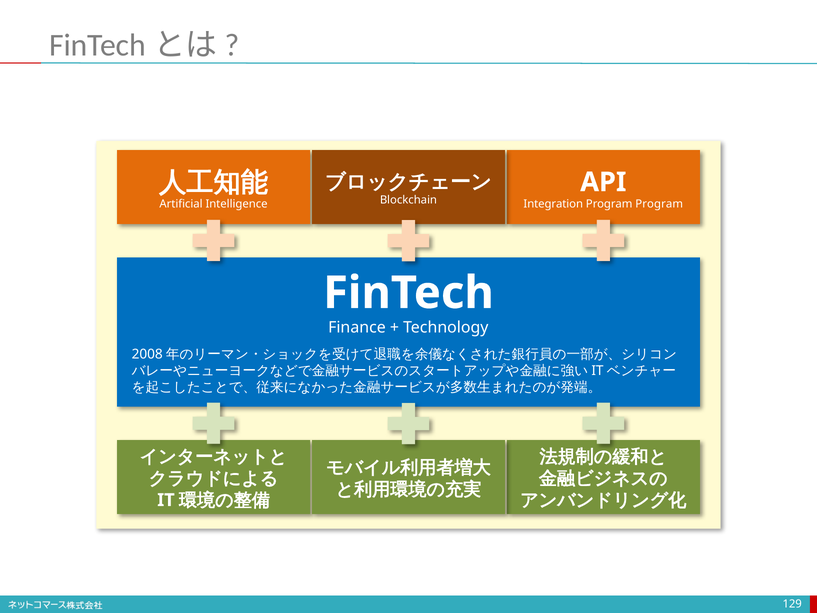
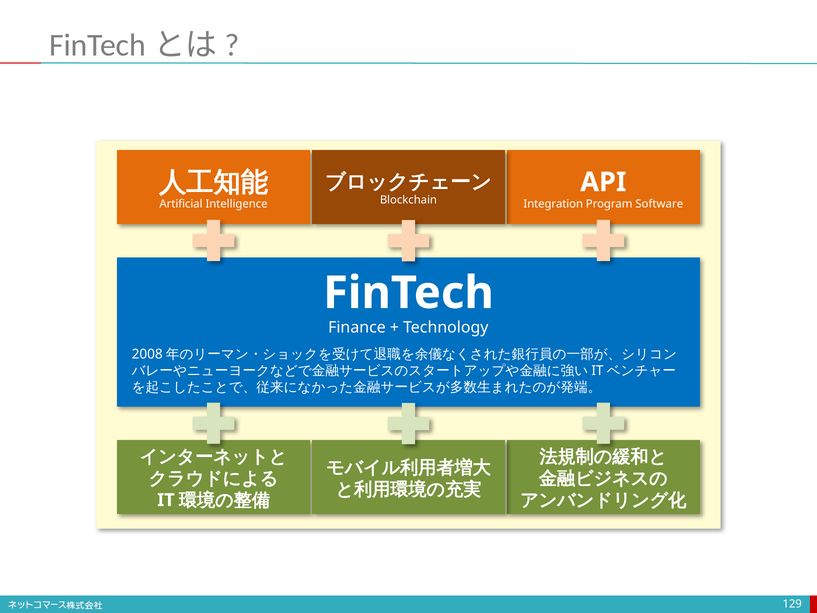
Program Program: Program -> Software (659, 204)
